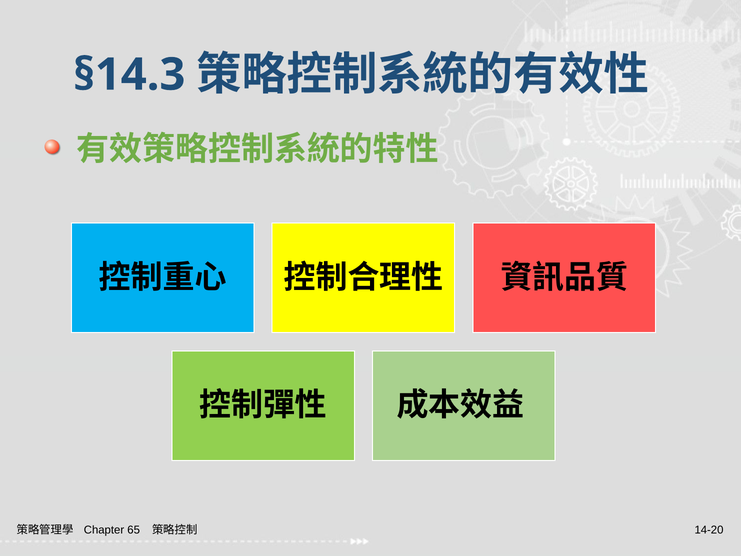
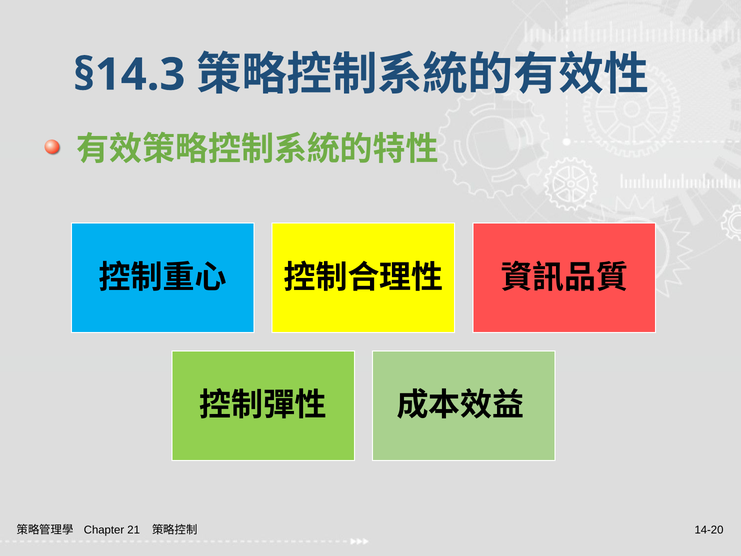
65: 65 -> 21 (134, 530)
